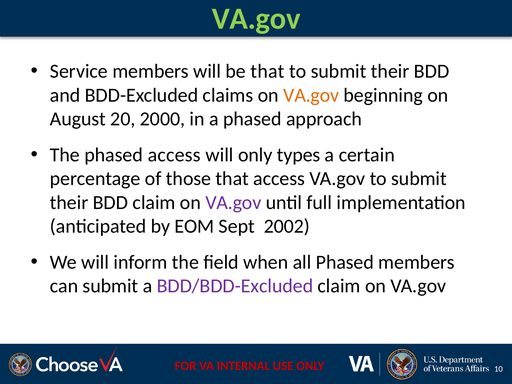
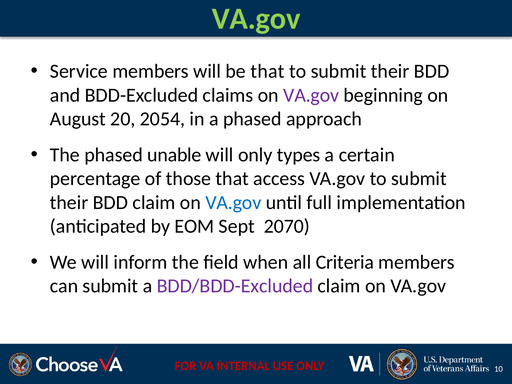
VA.gov colour: orange -> purple (311, 95)
2000: 2000 -> 2054 (163, 119)
phased access: access -> unable (174, 155)
VA.gov colour: purple -> blue (233, 203)
2002: 2002 -> 2070 (287, 226)
all Phased: Phased -> Criteria (345, 262)
